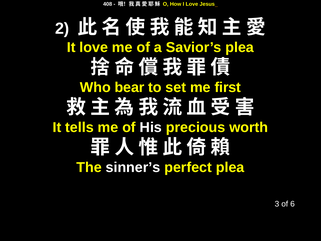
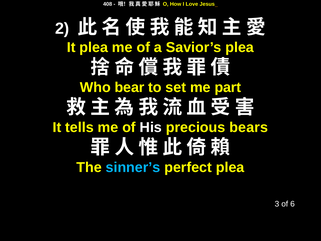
It love: love -> plea (94, 47)
first: first -> part (228, 87)
worth: worth -> bears (249, 127)
sinner’s colour: white -> light blue (133, 167)
